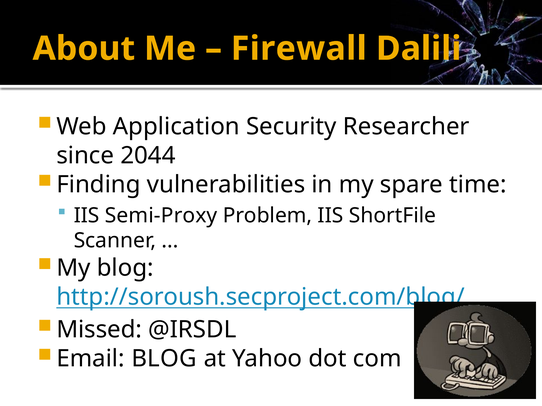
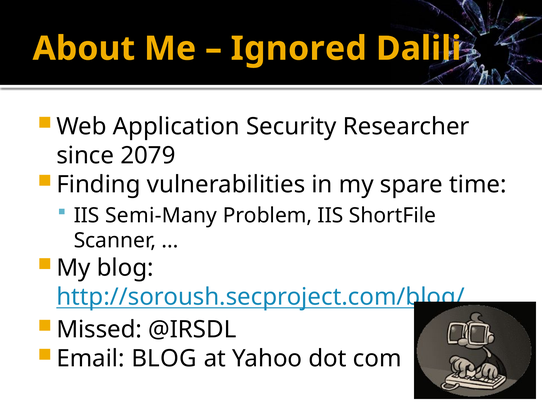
Firewall: Firewall -> Ignored (299, 49)
2044: 2044 -> 2079 (148, 156)
Semi-Proxy: Semi-Proxy -> Semi-Many (161, 216)
